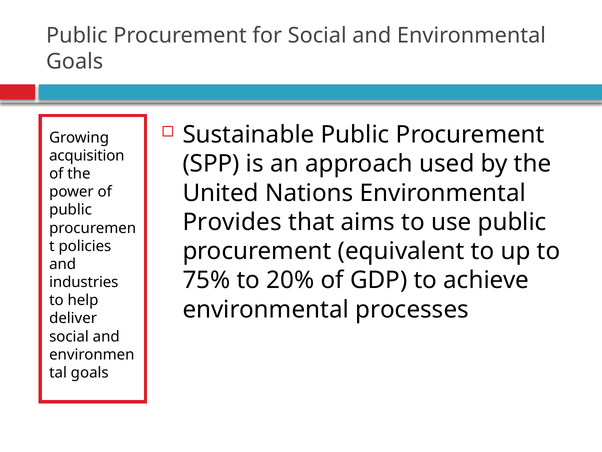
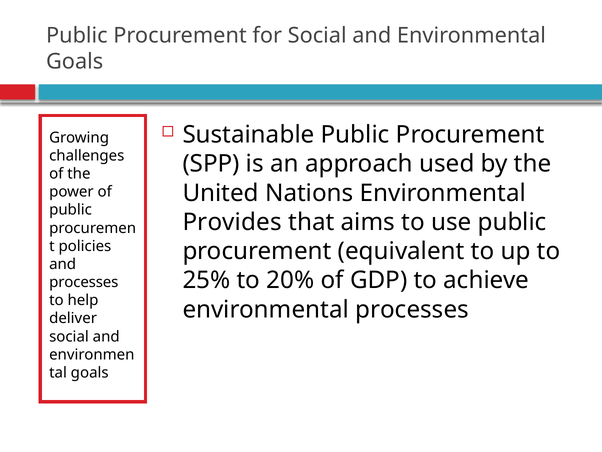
acquisition: acquisition -> challenges (87, 156)
75%: 75% -> 25% (206, 280)
industries: industries -> processes (84, 282)
